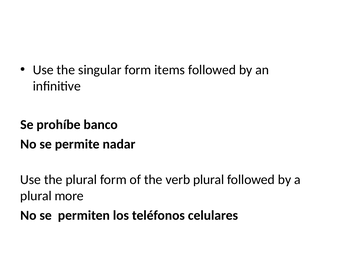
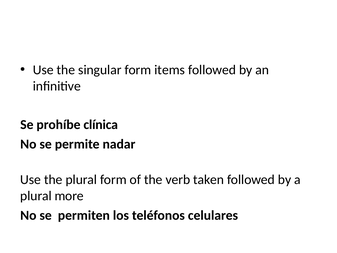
banco: banco -> clínica (101, 125)
verb plural: plural -> taken (209, 180)
